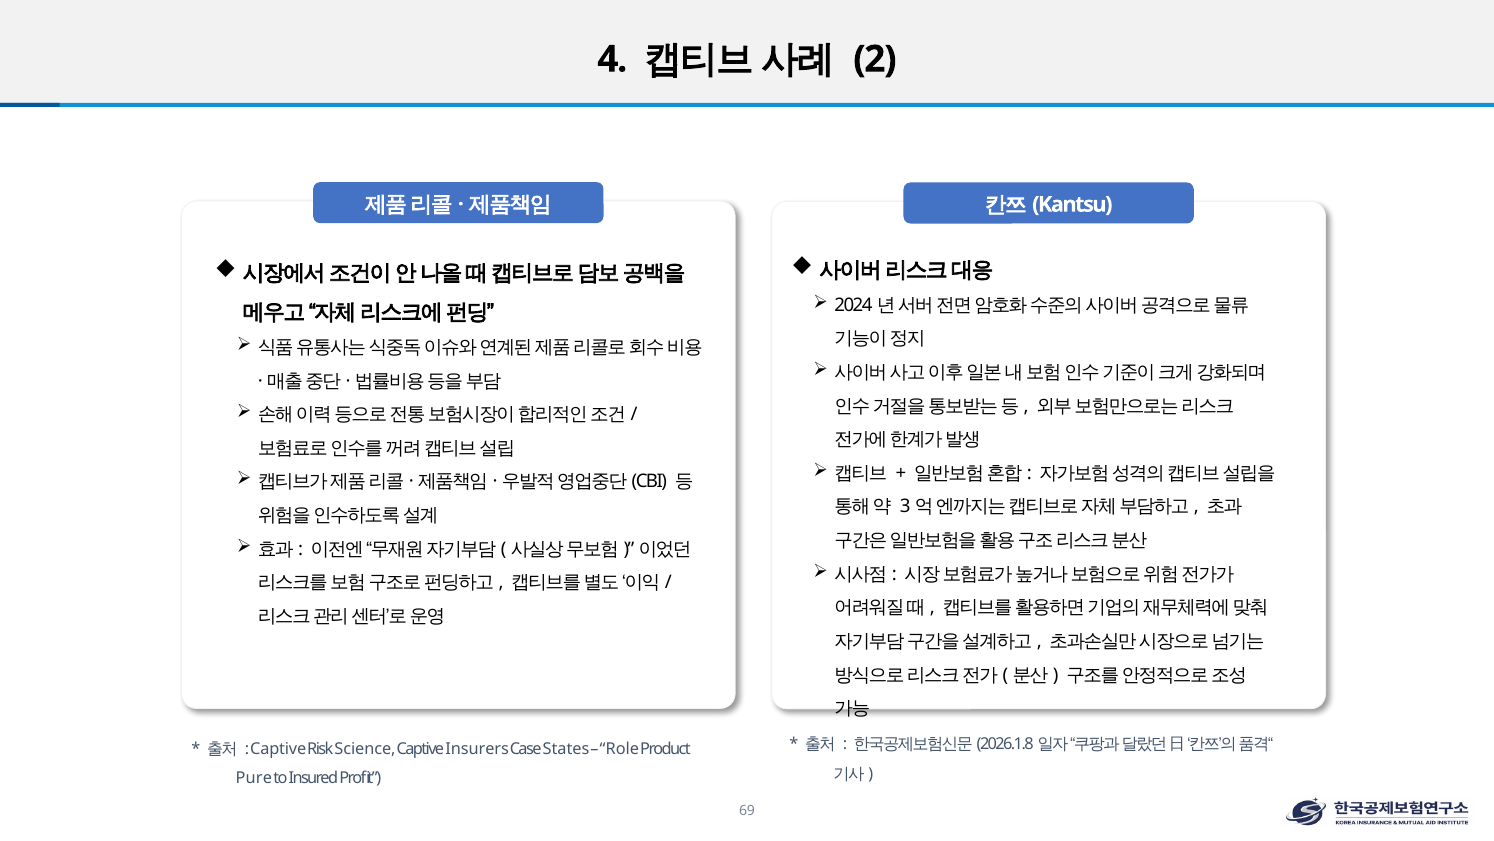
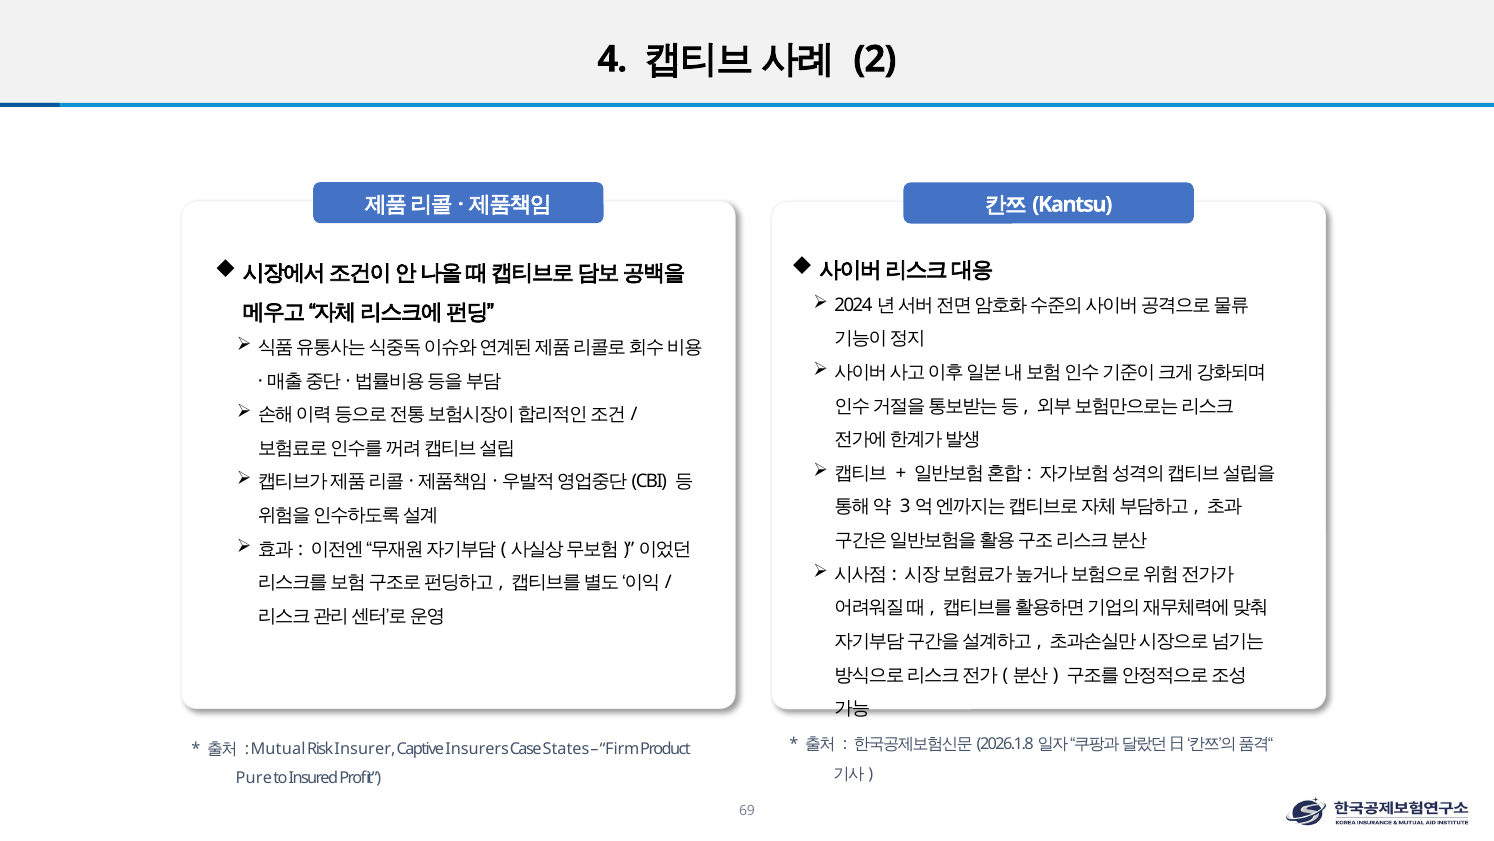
Captive: Captive -> Mutual (278, 748)
Science: Science -> Insurer (365, 748)
Role: Role -> Firm (619, 748)
